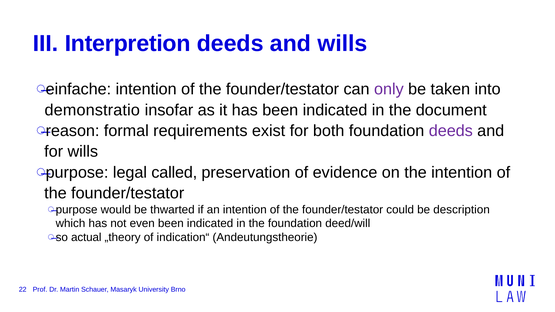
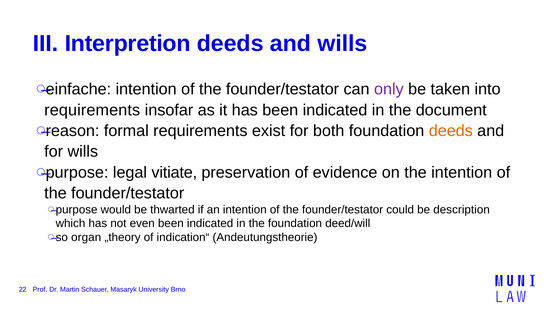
demonstratio: demonstratio -> requirements (92, 110)
deeds colour: purple -> orange (451, 131)
called: called -> vitiate (174, 172)
actual: actual -> organ (86, 237)
